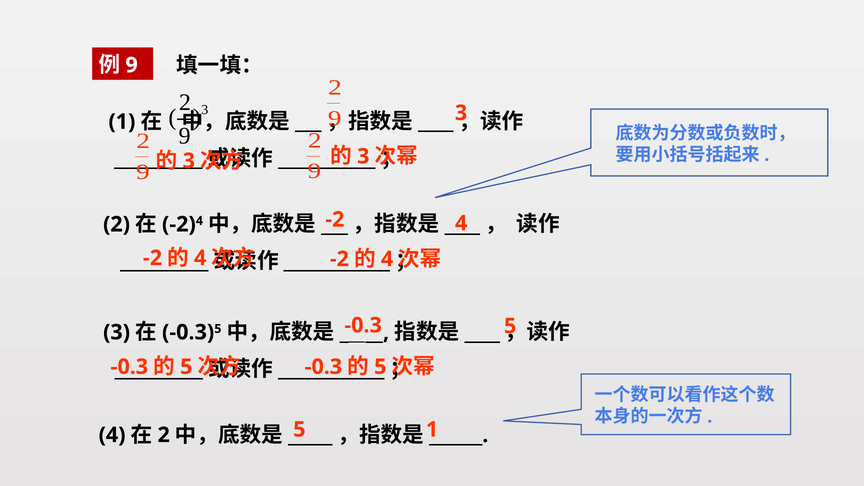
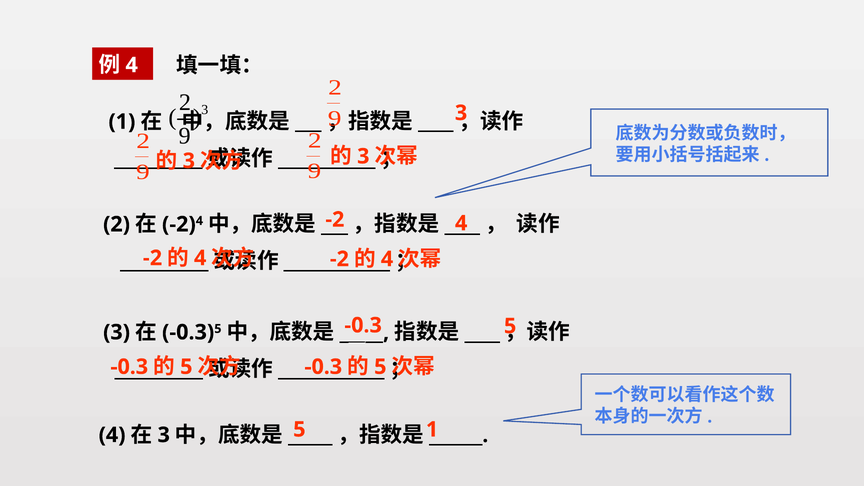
9: 9 -> 4 (132, 65)
2: 2 -> 3 (164, 435)
